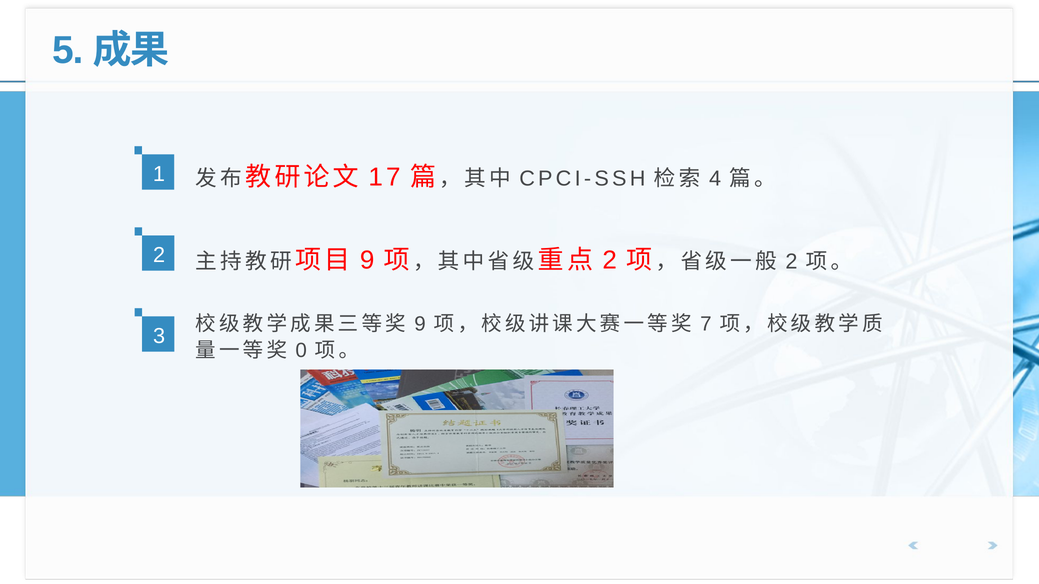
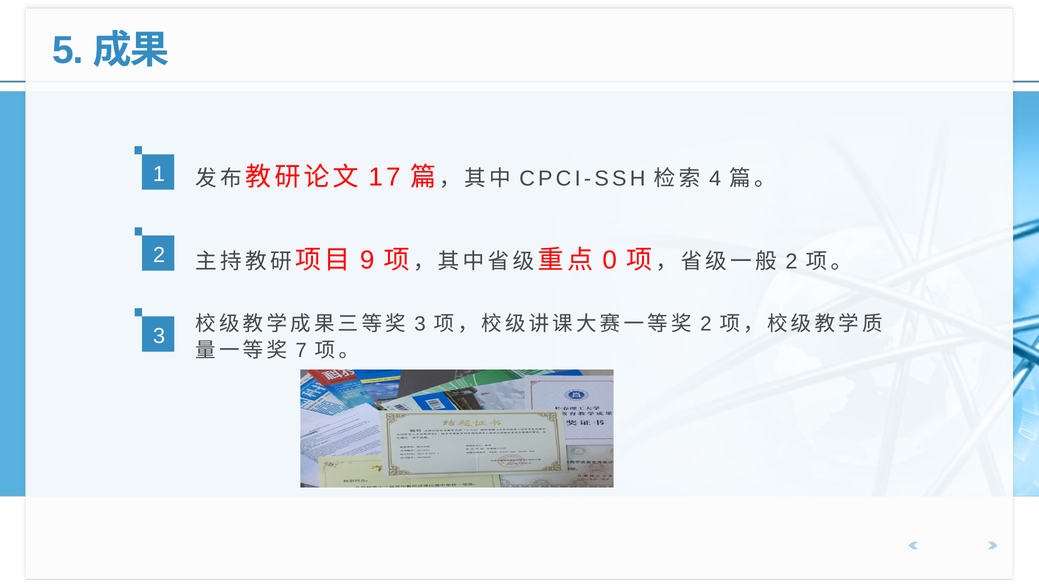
2: 2 -> 0 (610, 260)
9: 9 -> 3 (420, 324)
7: 7 -> 2 (706, 324)
0: 0 -> 7 (301, 351)
